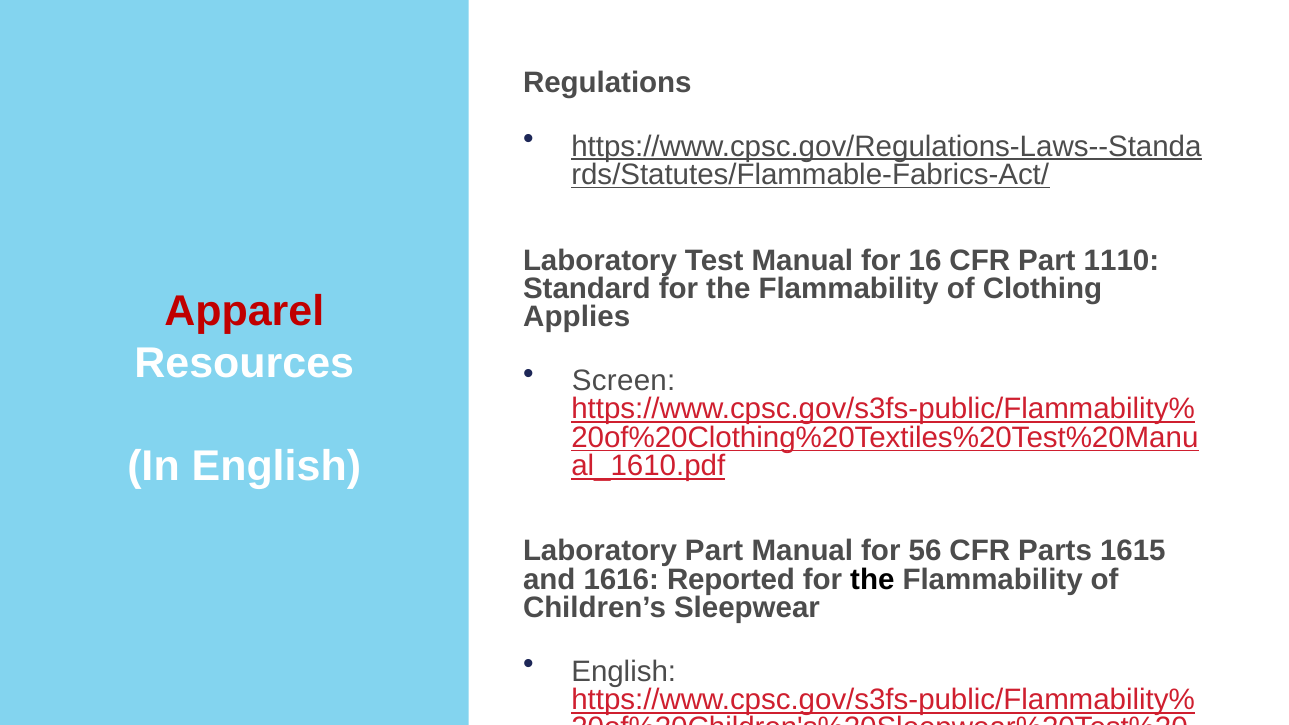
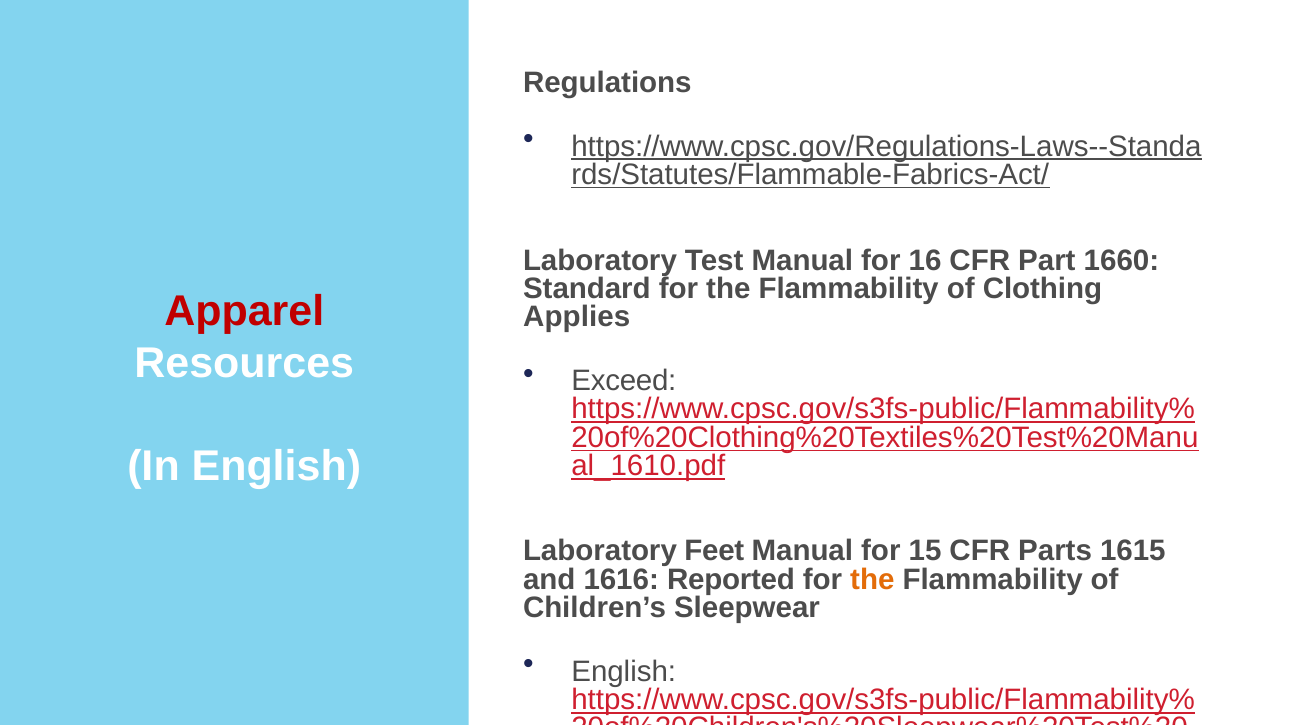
1110: 1110 -> 1660 (1121, 260)
Screen: Screen -> Exceed (624, 381)
Laboratory Part: Part -> Feet (714, 551)
56: 56 -> 15 (925, 551)
the colour: black -> orange (872, 579)
